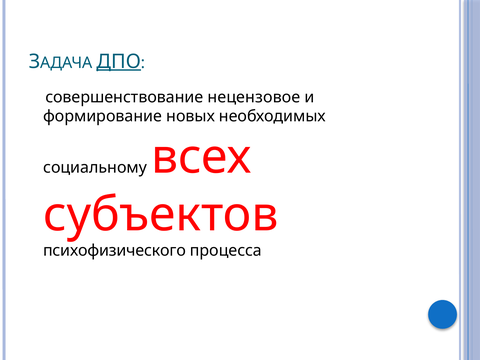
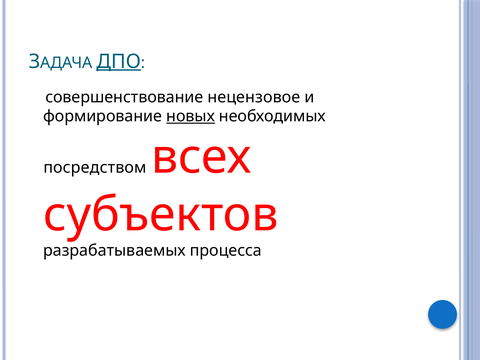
новых underline: none -> present (191, 116)
социальному: социальному -> посредством (95, 167)
психофизического: психофизического -> разрабатываемых (114, 251)
